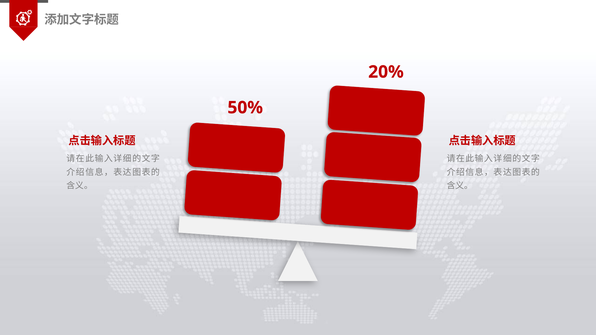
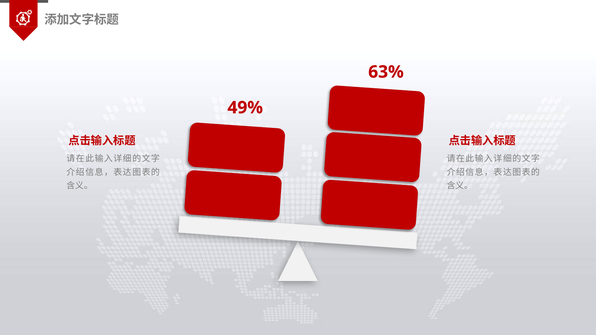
20%: 20% -> 63% (386, 72)
50%: 50% -> 49% (245, 108)
